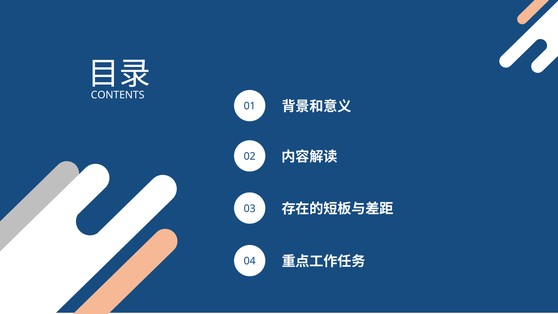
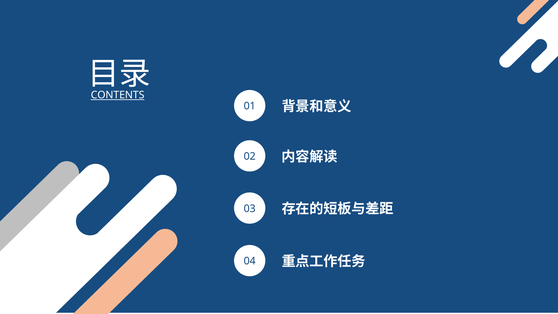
CONTENTS underline: none -> present (118, 95)
